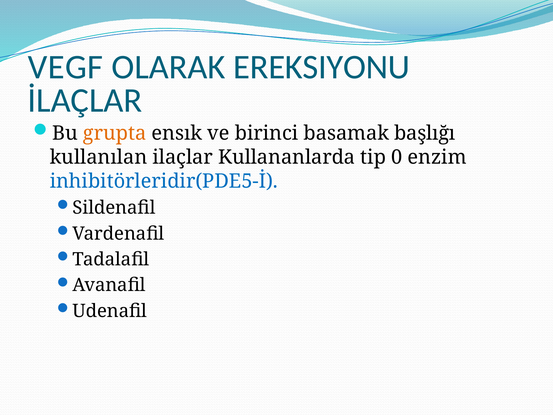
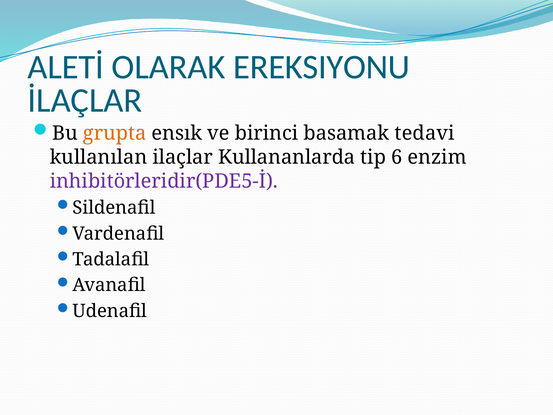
VEGF: VEGF -> ALETİ (66, 67)
başlığı: başlığı -> tedavi (425, 133)
0: 0 -> 6 (397, 157)
inhibitörleridir(PDE5-İ colour: blue -> purple (164, 181)
